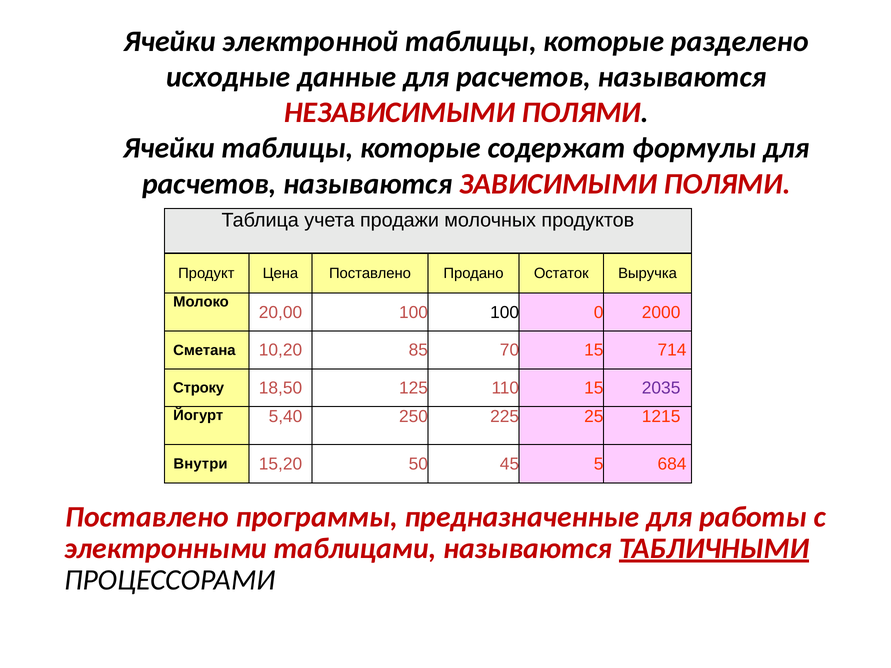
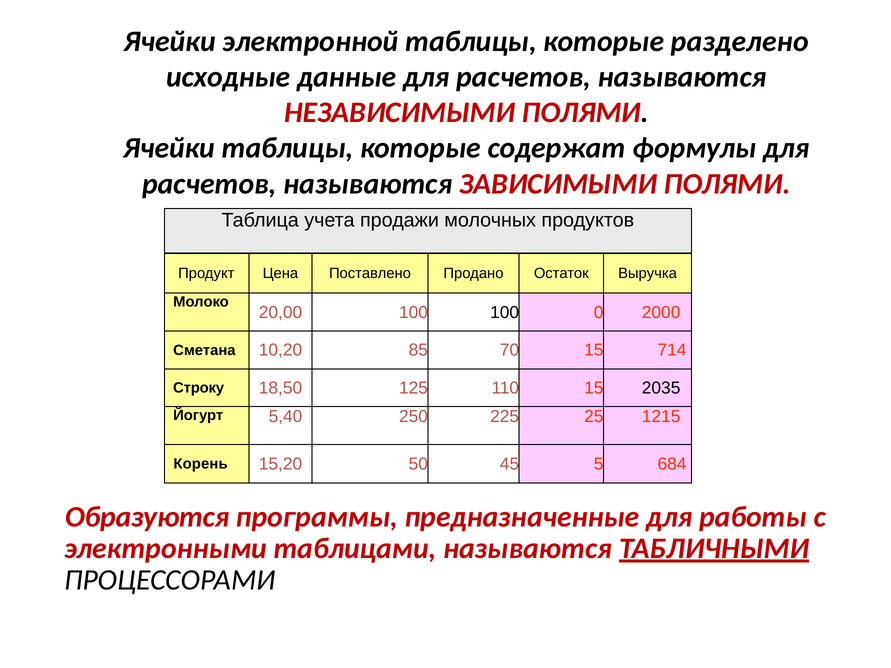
2035 colour: purple -> black (661, 388)
Внутри: Внутри -> Корень (201, 464)
Поставлено: Поставлено -> Образуются (147, 517)
